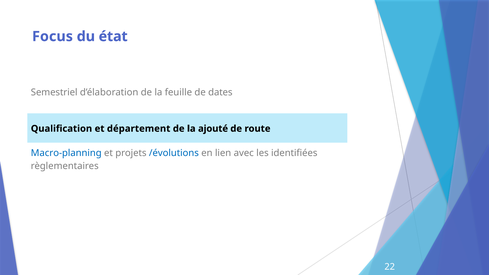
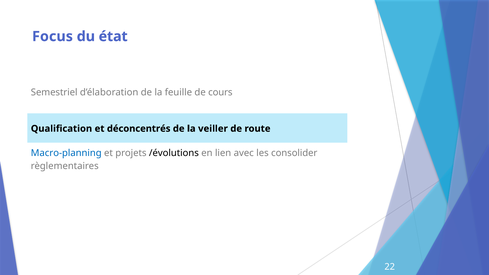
dates: dates -> cours (220, 92)
département: département -> déconcentrés (139, 129)
ajouté: ajouté -> veiller (213, 129)
/évolutions colour: blue -> black (174, 153)
identifiées: identifiées -> consolider (294, 153)
